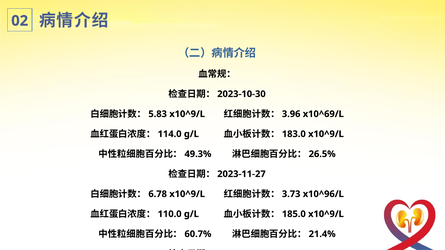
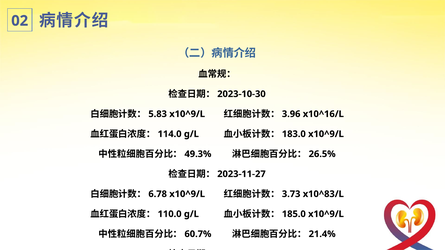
x10^69/L: x10^69/L -> x10^16/L (323, 114)
x10^96/L: x10^96/L -> x10^83/L (323, 194)
